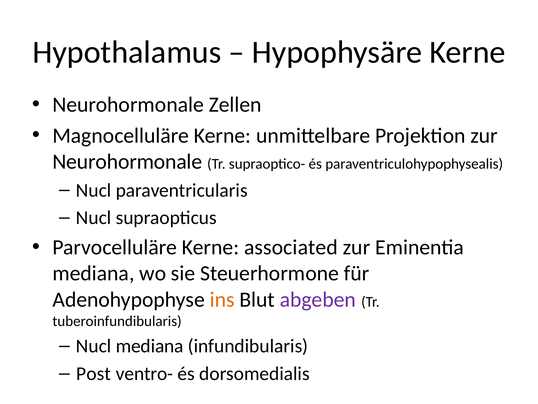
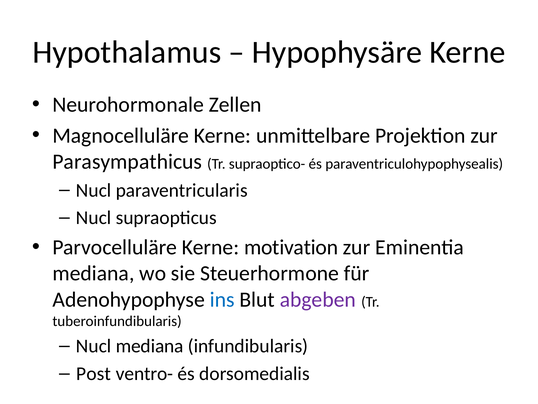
Neurohormonale: Neurohormonale -> Parasympathicus (127, 161)
associated: associated -> motivation (291, 247)
ins colour: orange -> blue (222, 299)
